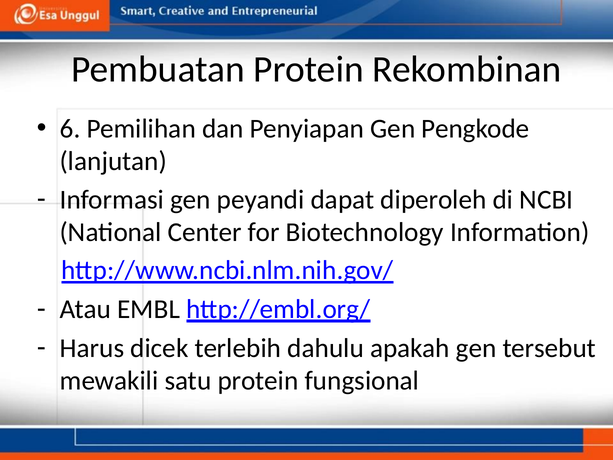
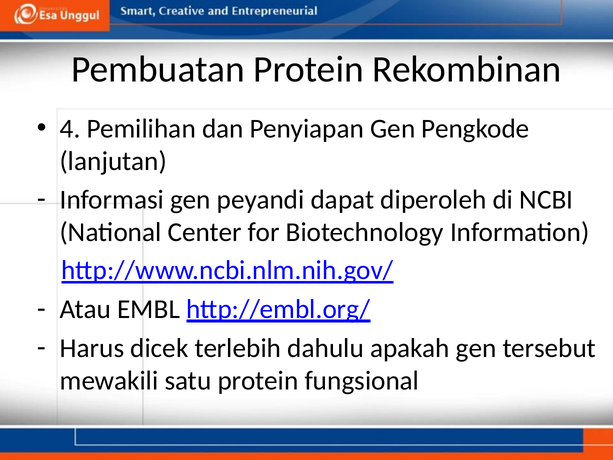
6: 6 -> 4 (70, 129)
